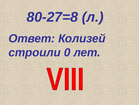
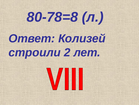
80-27=8: 80-27=8 -> 80-78=8 (52, 17)
0: 0 -> 2 (67, 52)
